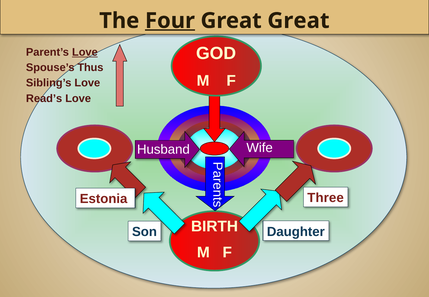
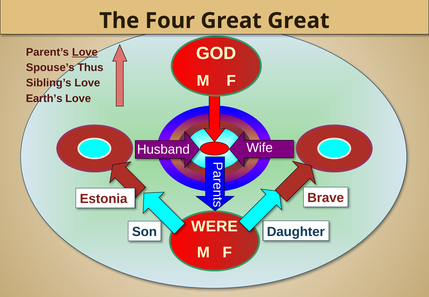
Four underline: present -> none (170, 21)
Read’s: Read’s -> Earth’s (44, 98)
Three: Three -> Brave (326, 198)
BIRTH: BIRTH -> WERE (214, 226)
